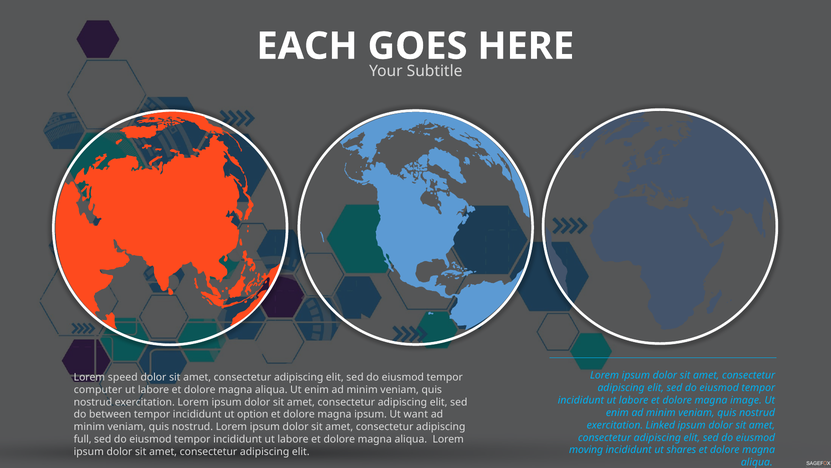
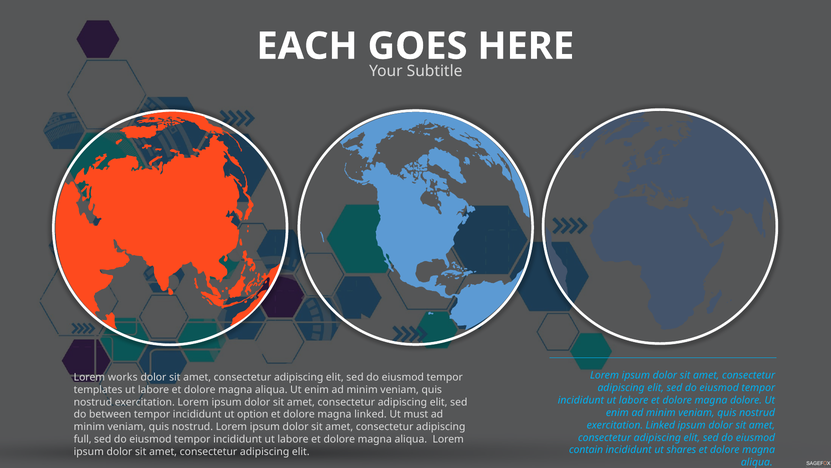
speed: speed -> works (123, 377)
computer: computer -> templates (98, 389)
magna image: image -> dolore (746, 400)
magna ipsum: ipsum -> linked (371, 414)
want: want -> must (416, 414)
moving: moving -> contain (586, 450)
